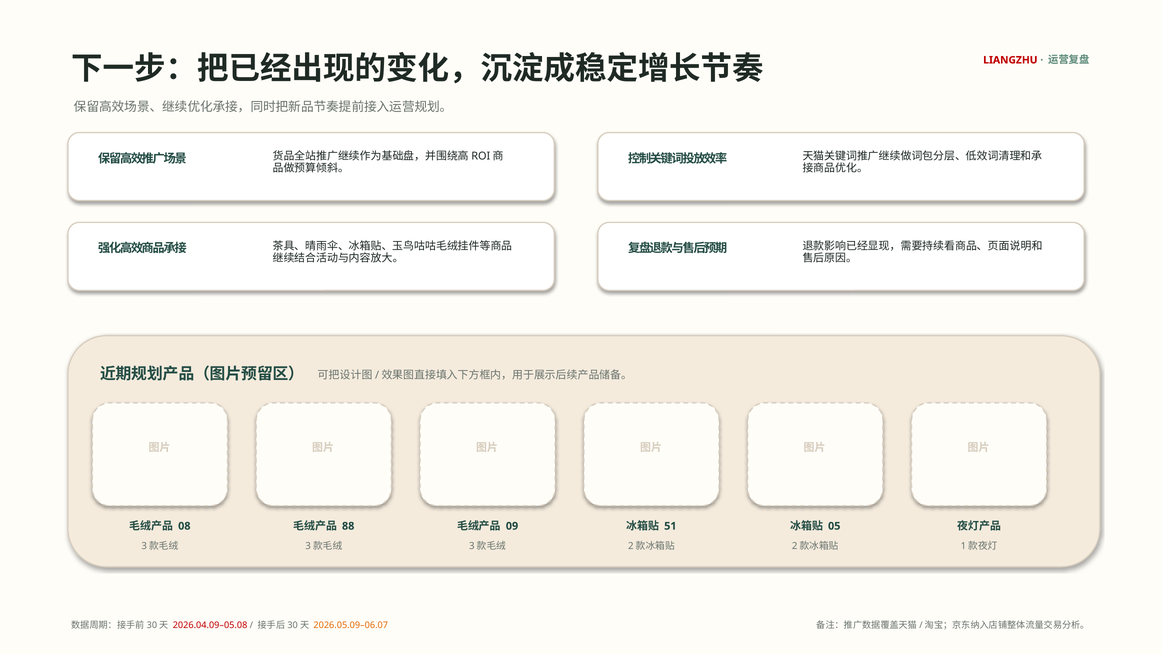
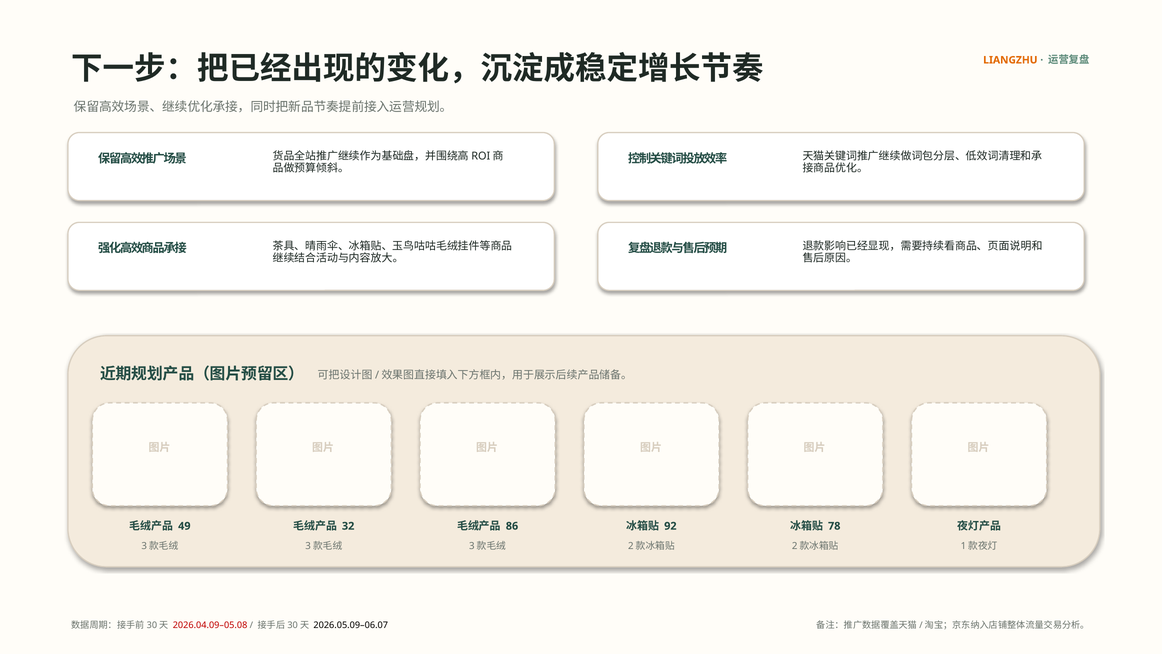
LIANGZHU colour: red -> orange (1010, 60)
08: 08 -> 49 (184, 526)
88: 88 -> 32 (348, 526)
09: 09 -> 86 (512, 526)
51: 51 -> 92 (670, 526)
05: 05 -> 78 (834, 526)
2026.05.09–06.07 colour: orange -> black (351, 625)
